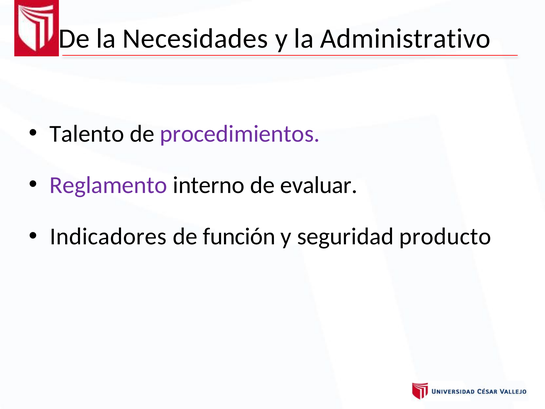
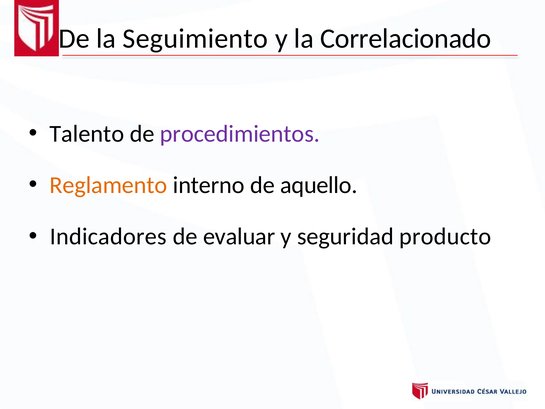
Necesidades: Necesidades -> Seguimiento (195, 38)
Administrativo: Administrativo -> Correlacionado (406, 38)
Reglamento colour: purple -> orange (108, 185)
evaluar: evaluar -> aquello (319, 185)
función: función -> evaluar (239, 236)
